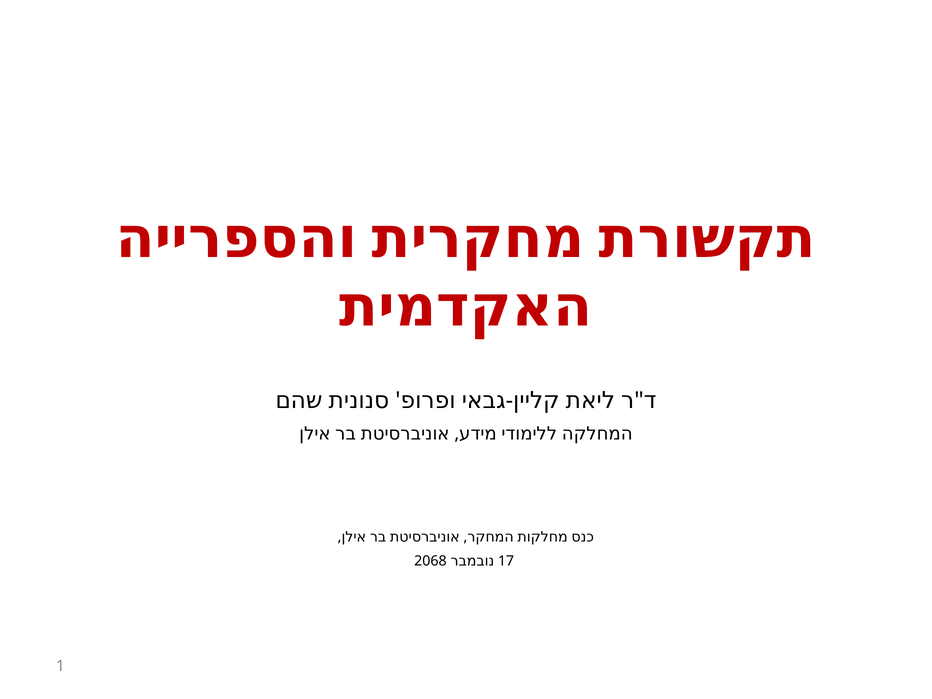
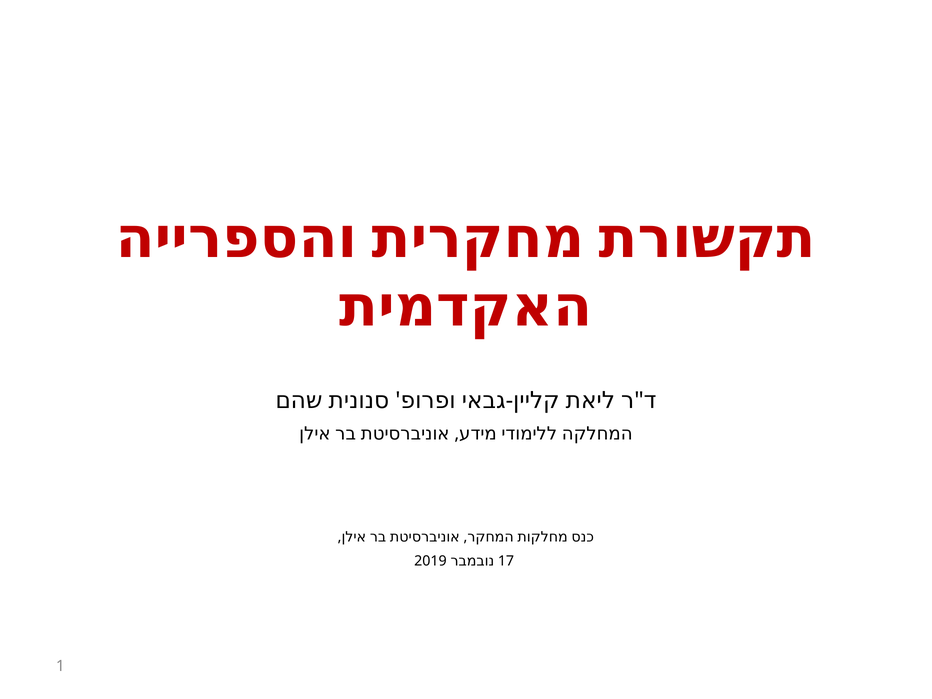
2068: 2068 -> 2019 (430, 561)
